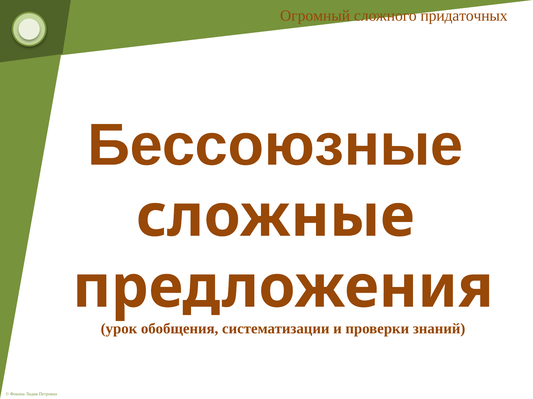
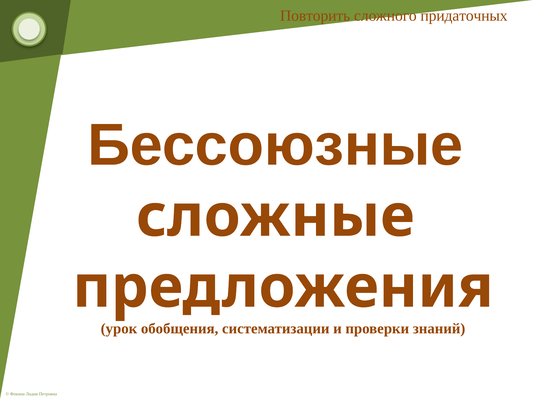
Огромный: Огромный -> Повторить (315, 16)
